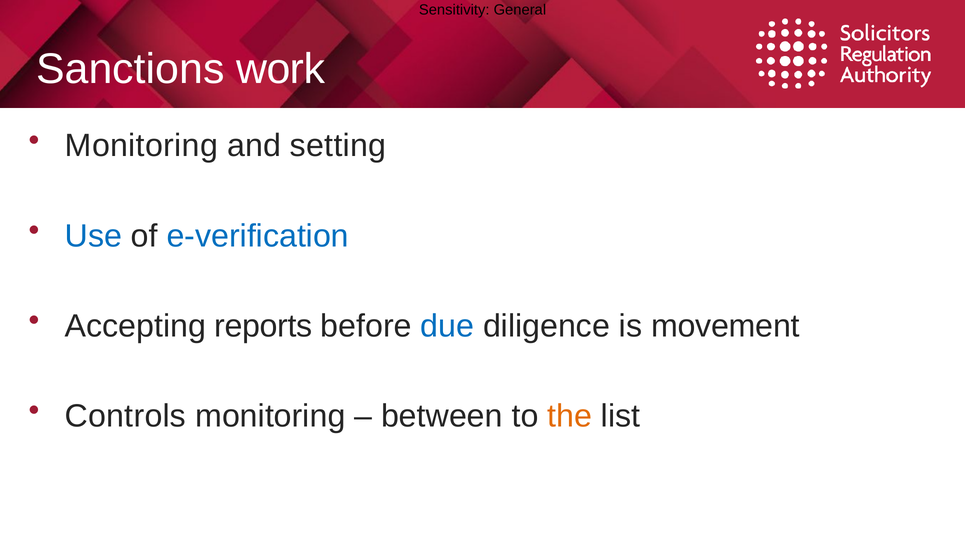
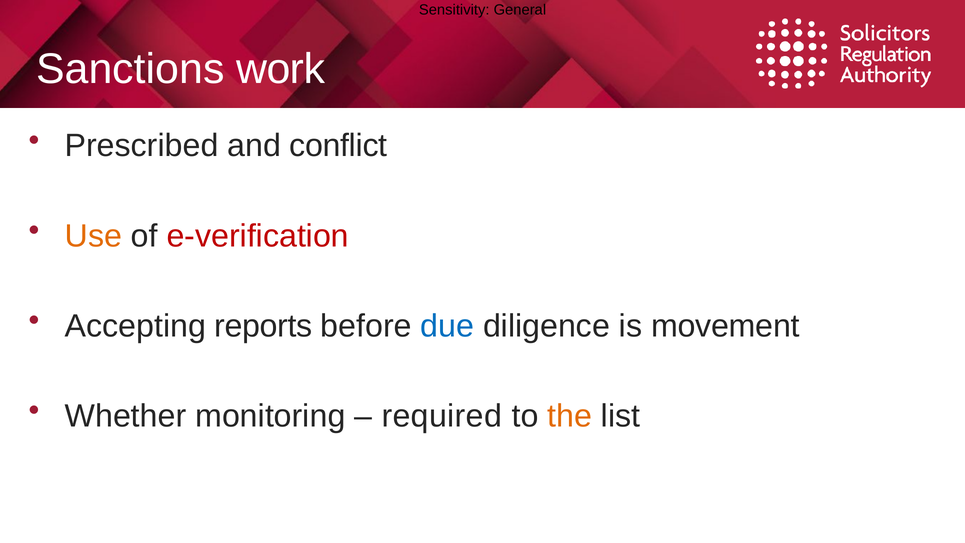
Monitoring: Monitoring -> Prescribed (142, 146)
setting: setting -> conflict (338, 146)
Use colour: blue -> orange (93, 236)
e-verification colour: blue -> red (258, 236)
Controls: Controls -> Whether (126, 416)
between: between -> required (442, 416)
